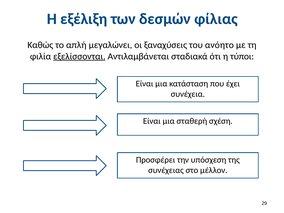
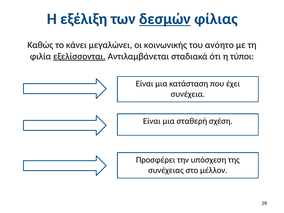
δεσμών underline: none -> present (165, 19)
απλή: απλή -> κάνει (76, 45)
ξαναχύσεις: ξαναχύσεις -> κοινωνικής (165, 45)
